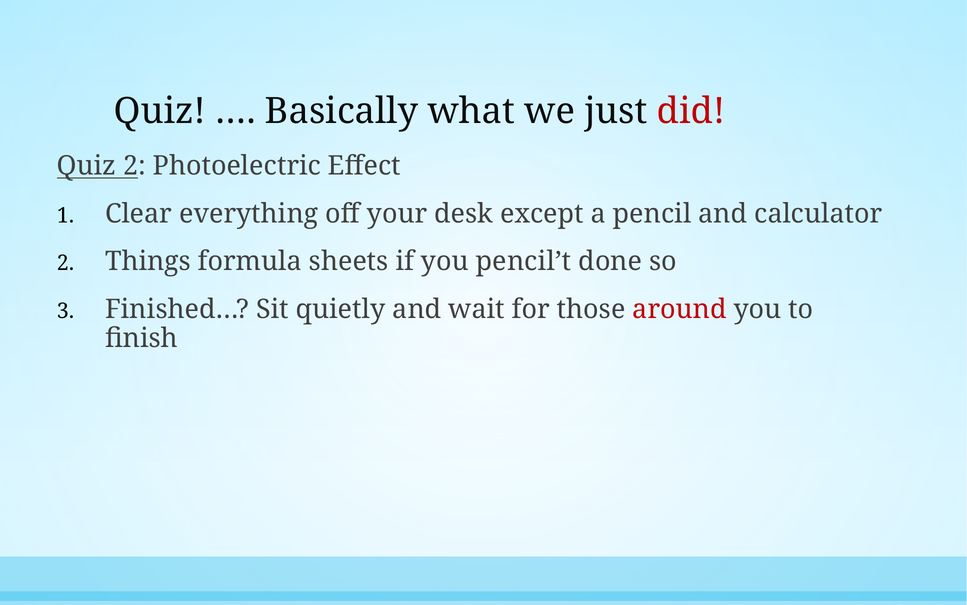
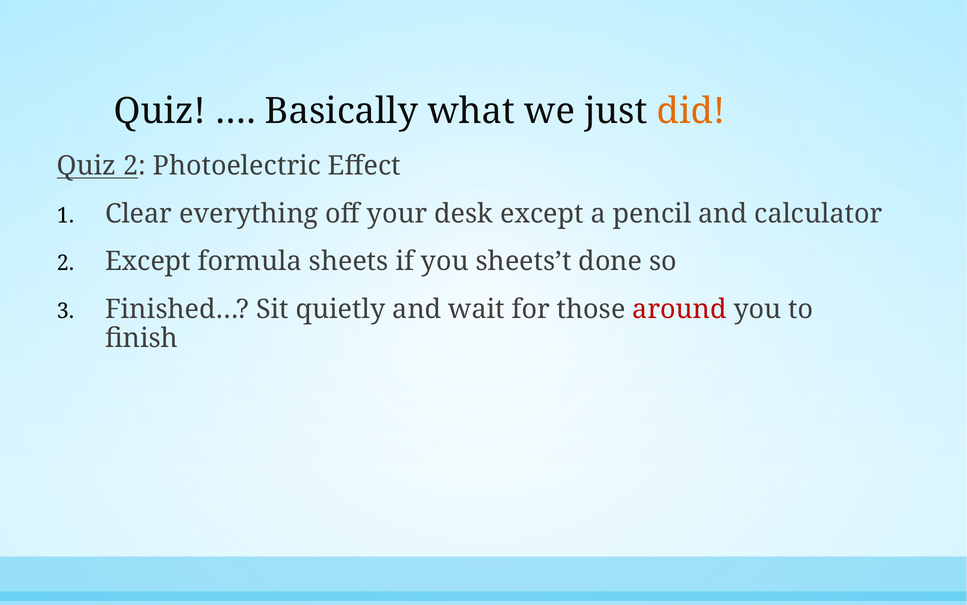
did colour: red -> orange (691, 111)
2 Things: Things -> Except (148, 261)
pencil’t: pencil’t -> sheets’t (524, 261)
